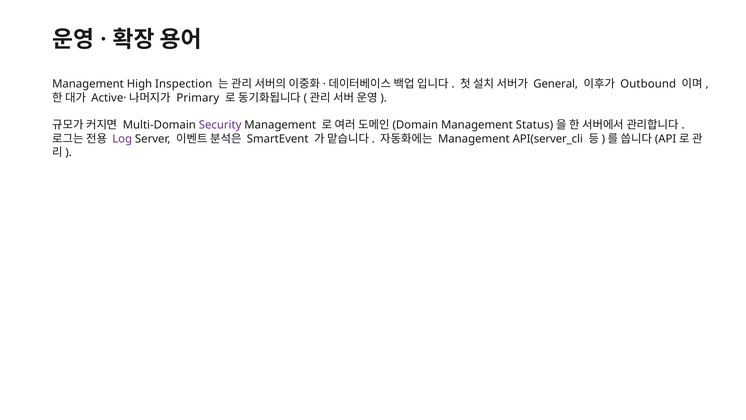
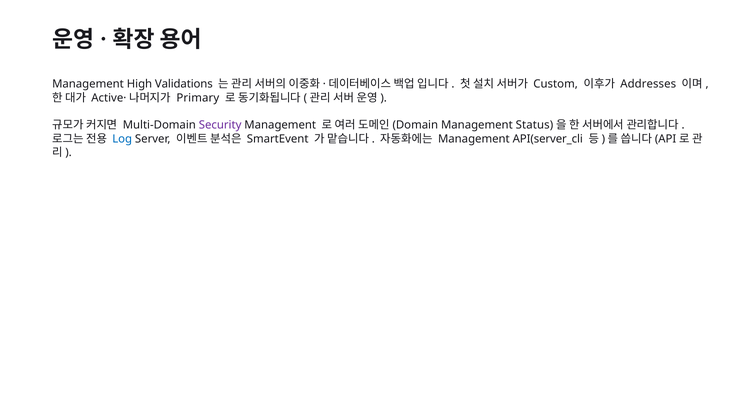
Inspection: Inspection -> Validations (184, 84)
General: General -> Custom (556, 84)
Outbound: Outbound -> Addresses (648, 84)
Log colour: purple -> blue (122, 139)
